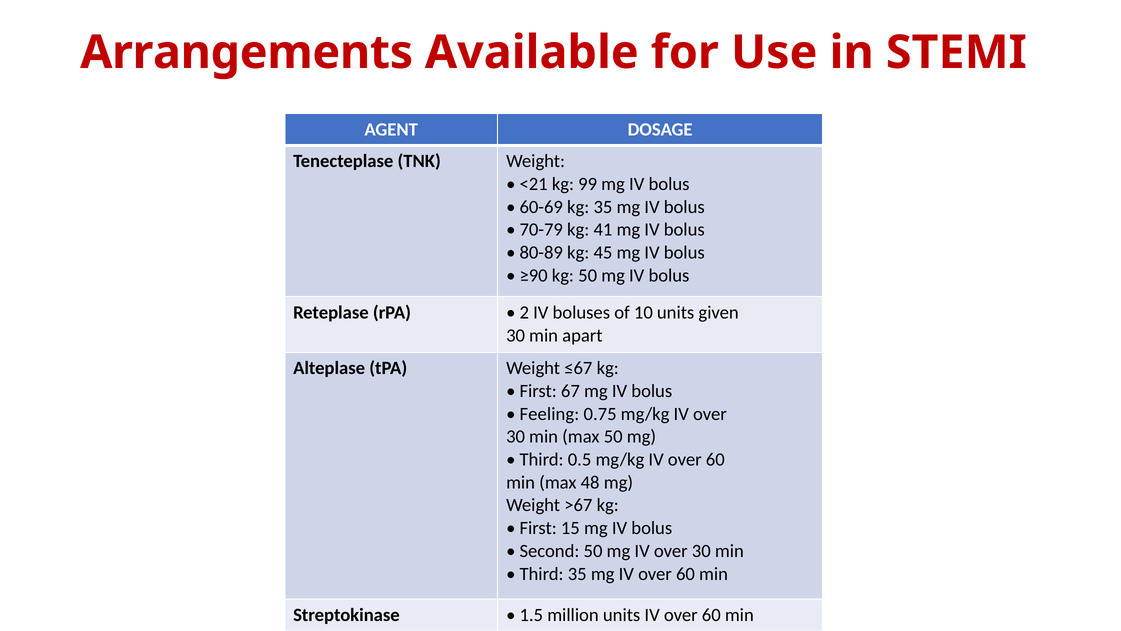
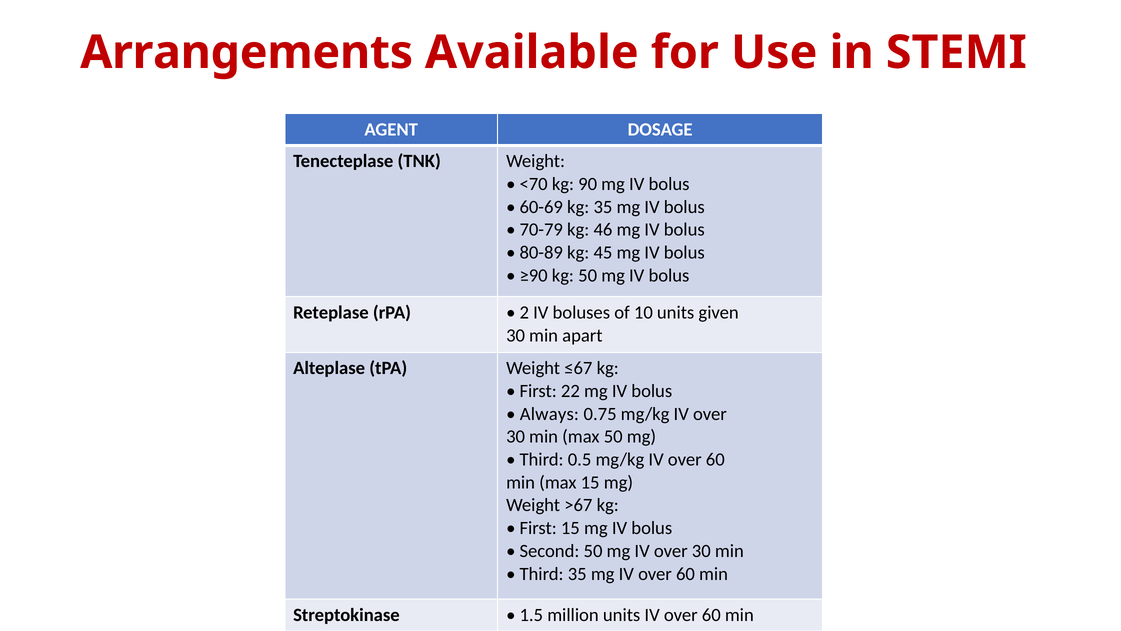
<21: <21 -> <70 (534, 184)
99: 99 -> 90 (588, 184)
41: 41 -> 46 (603, 230)
67: 67 -> 22 (570, 391)
Feeling: Feeling -> Always (549, 414)
max 48: 48 -> 15 (590, 482)
